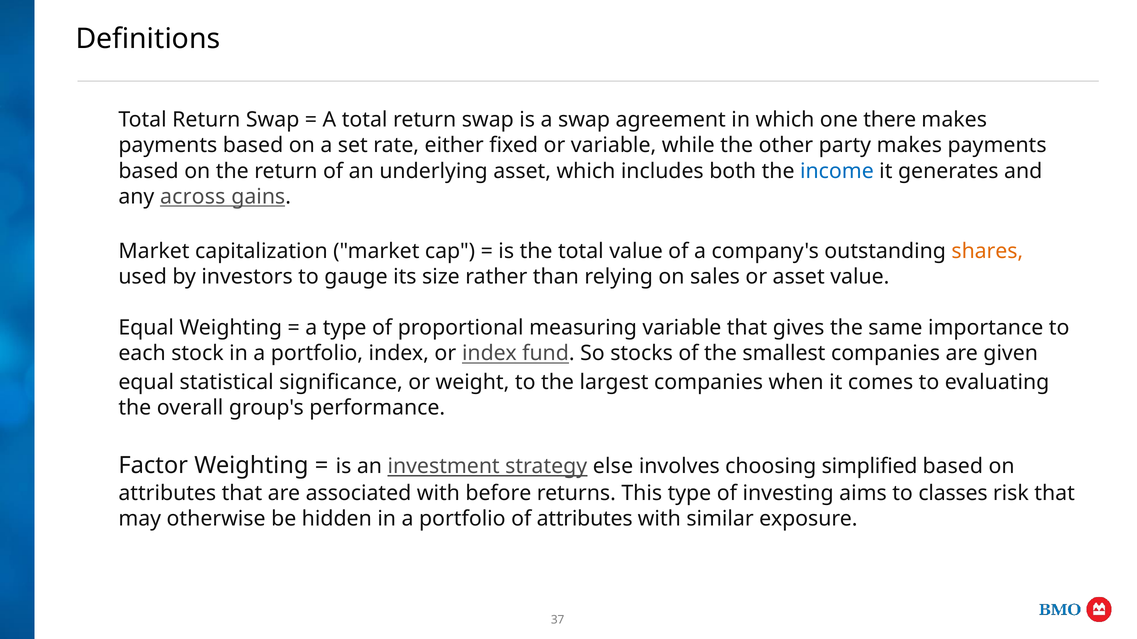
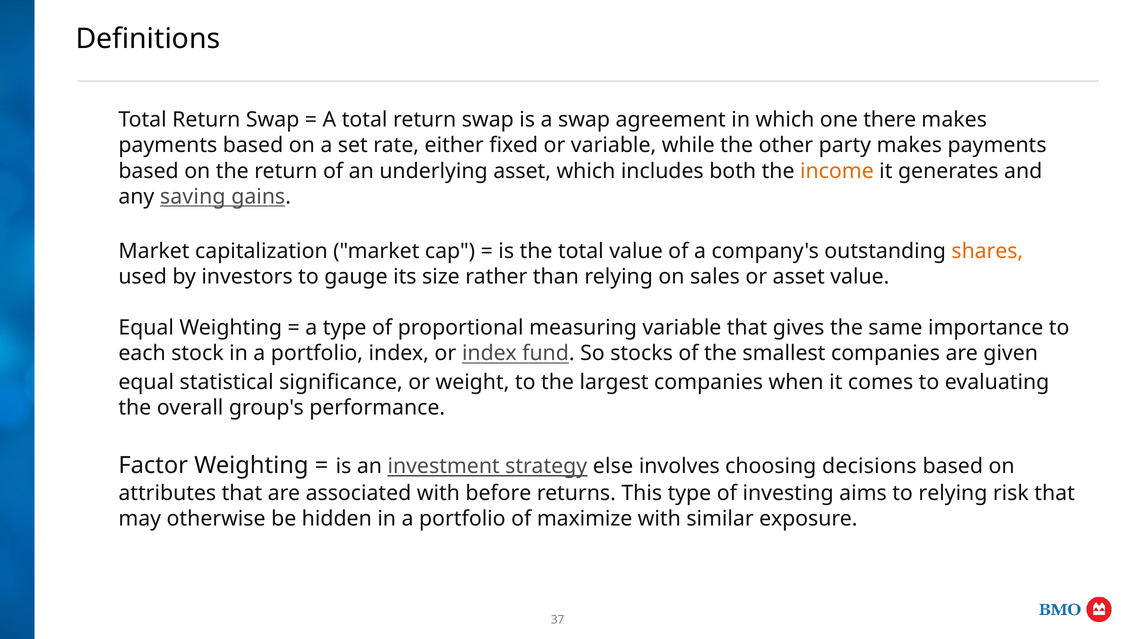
income colour: blue -> orange (837, 171)
across: across -> saving (193, 197)
simplified: simplified -> decisions (869, 467)
to classes: classes -> relying (953, 493)
of attributes: attributes -> maximize (585, 519)
